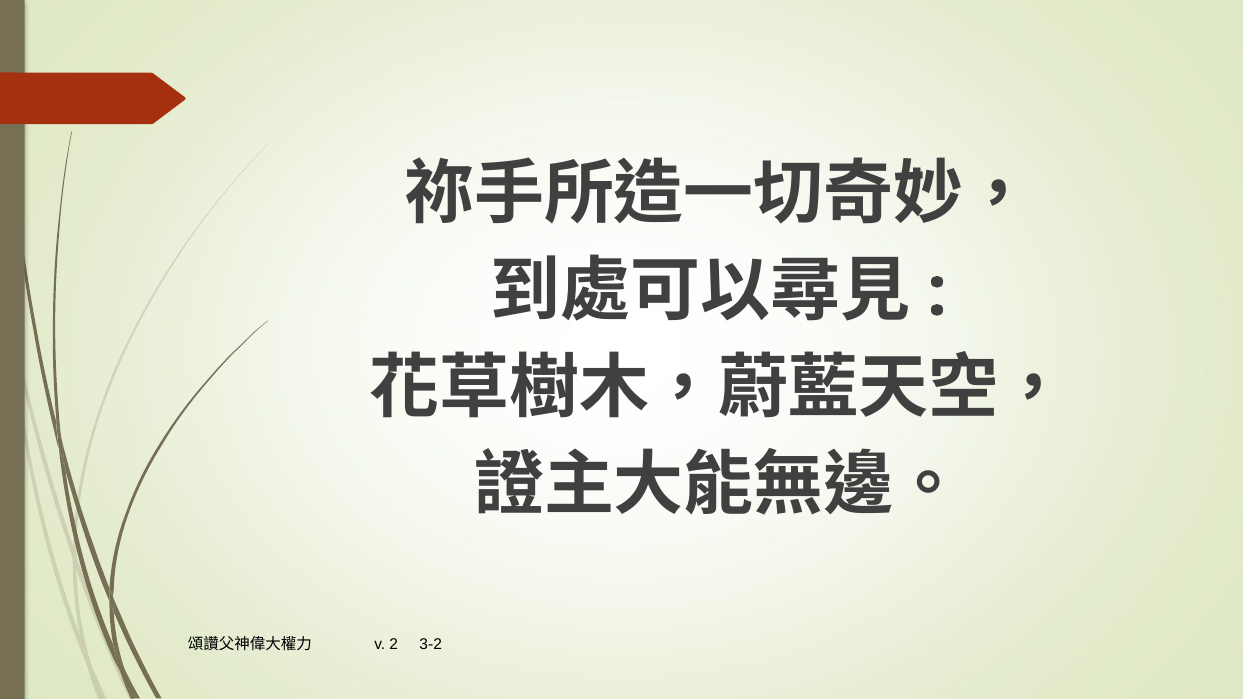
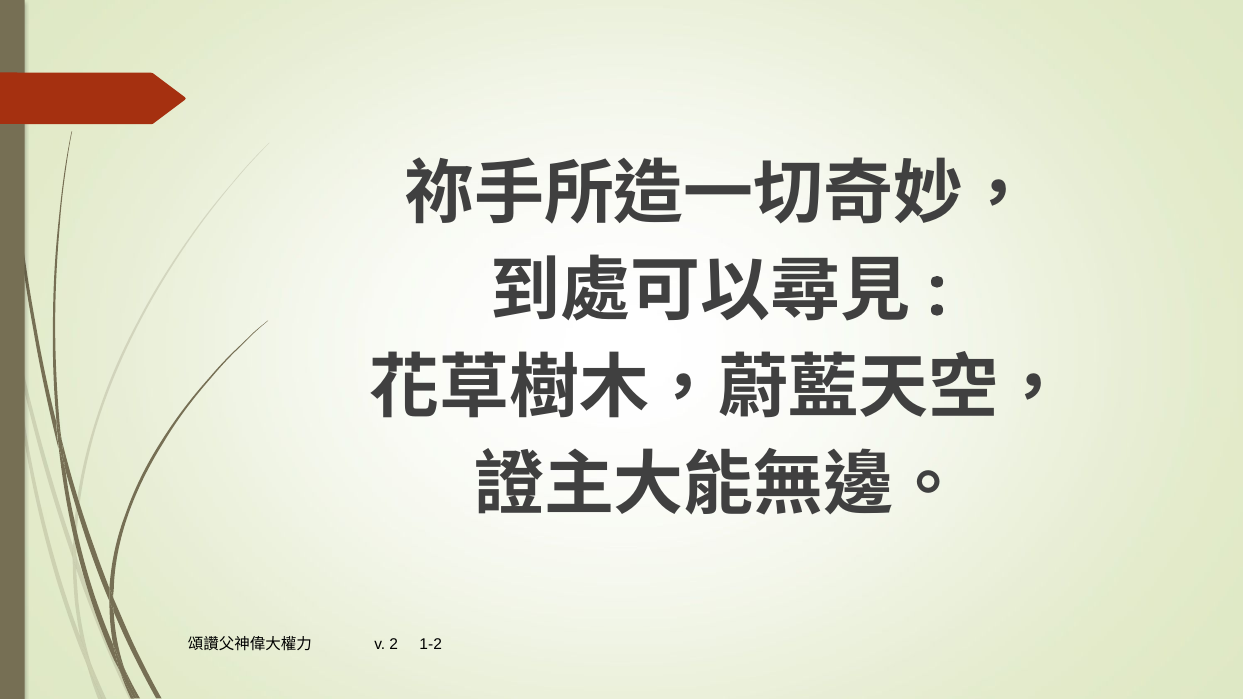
3-2: 3-2 -> 1-2 (431, 644)
